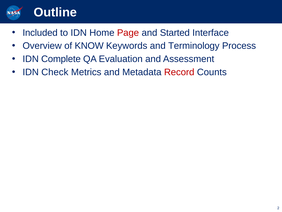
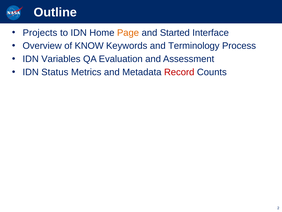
Included: Included -> Projects (40, 33)
Page colour: red -> orange (128, 33)
Complete: Complete -> Variables (61, 59)
Check: Check -> Status (55, 72)
